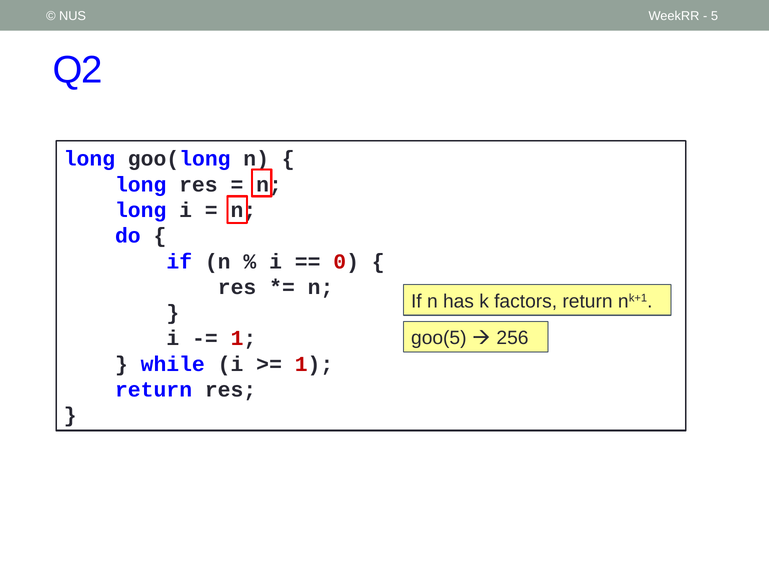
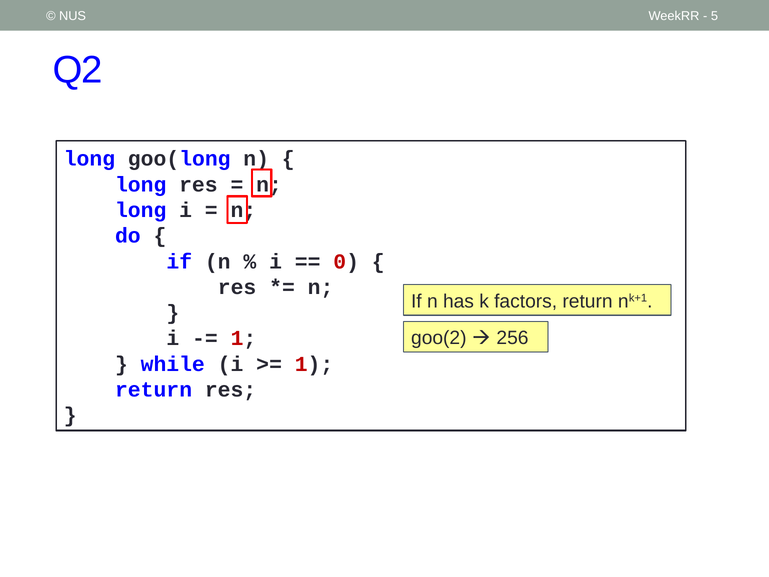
goo(5: goo(5 -> goo(2 (439, 338)
